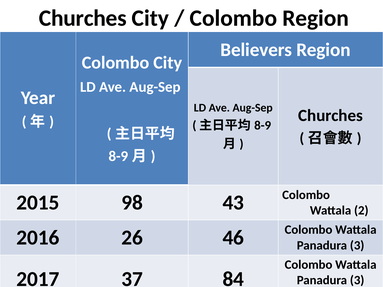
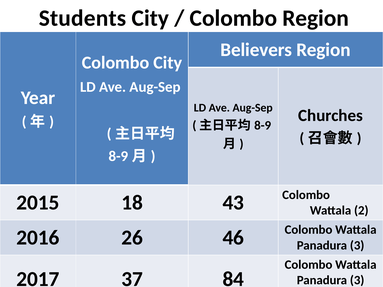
Churches: Churches -> Students (83, 18)
98: 98 -> 18 (132, 203)
